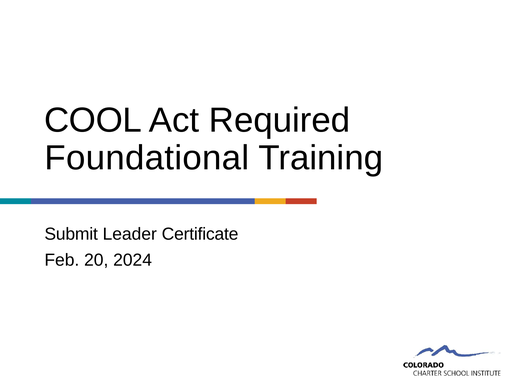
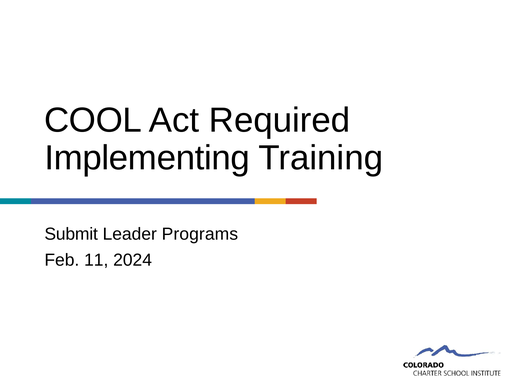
Foundational: Foundational -> Implementing (147, 158)
Certificate: Certificate -> Programs (200, 234)
20: 20 -> 11 (96, 260)
